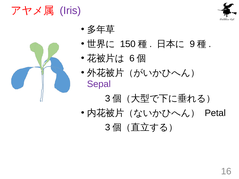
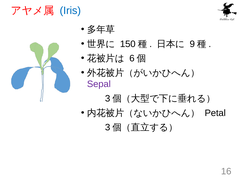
Iris colour: purple -> blue (70, 11)
